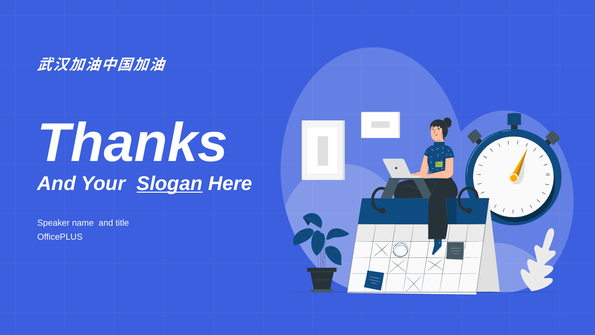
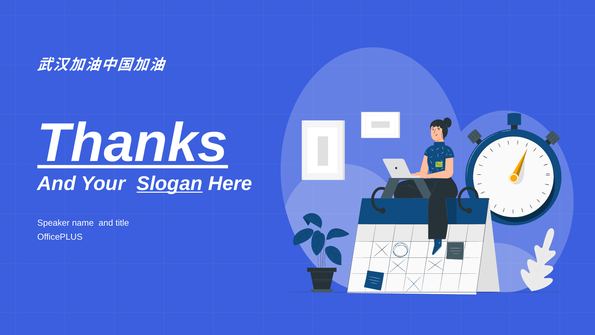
Thanks underline: none -> present (133, 143)
